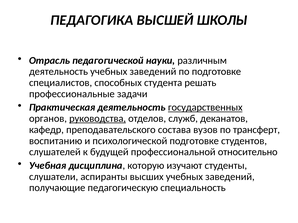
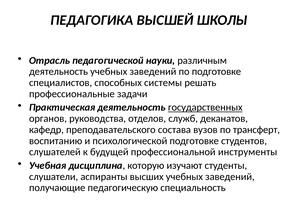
студента: студента -> системы (163, 83)
руководства underline: present -> none (98, 119)
относительно: относительно -> инструменты (248, 152)
